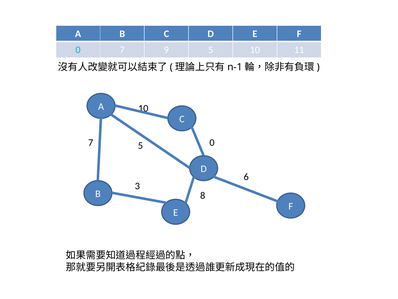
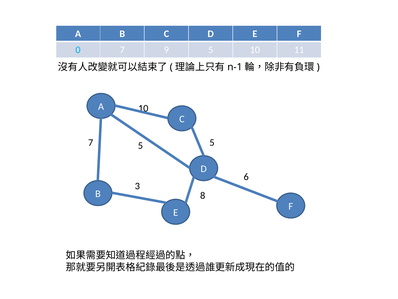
0: 0 -> 5 (212, 142)
